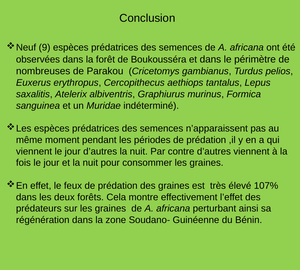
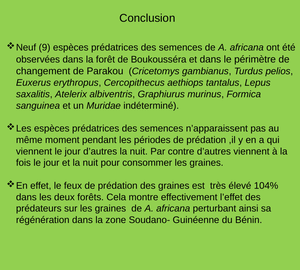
nombreuses: nombreuses -> changement (43, 71)
107%: 107% -> 104% (266, 186)
